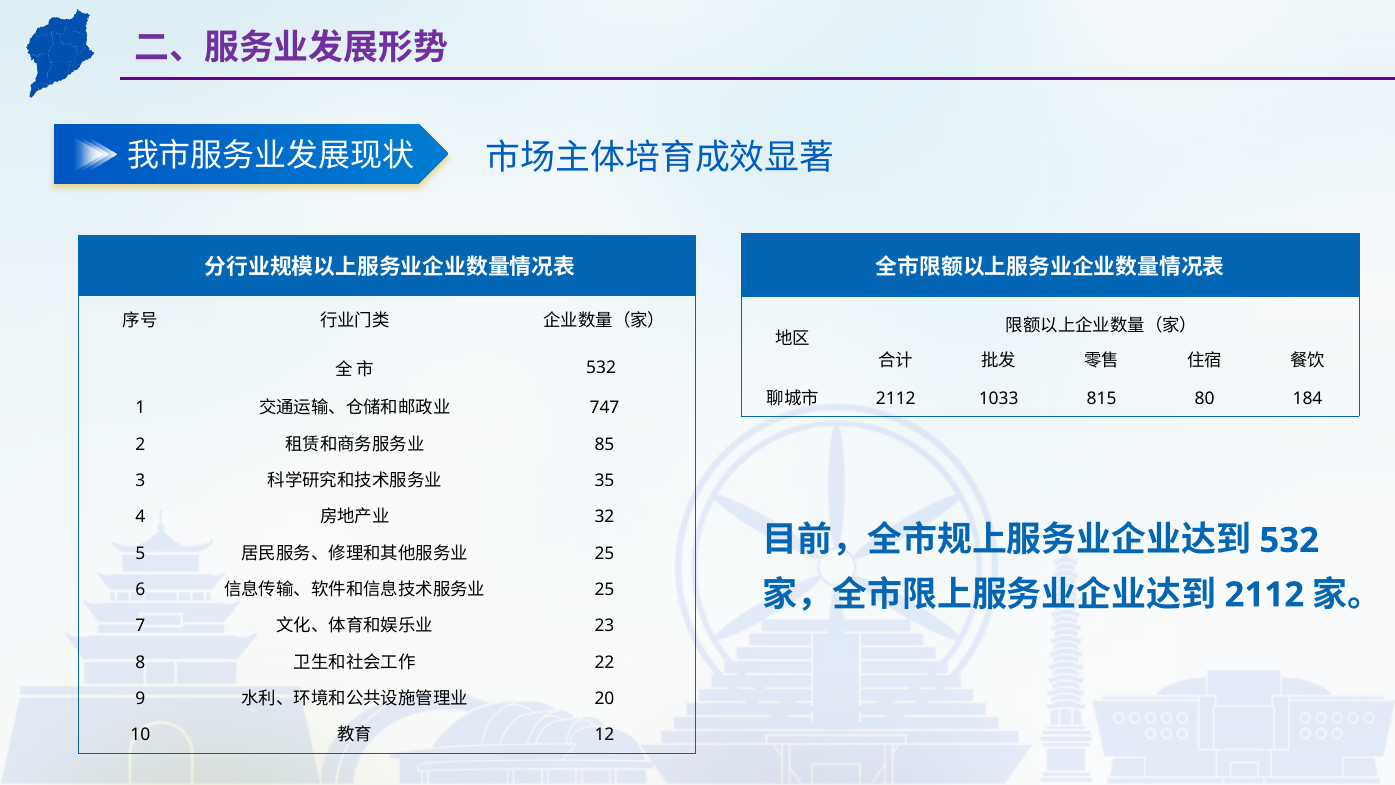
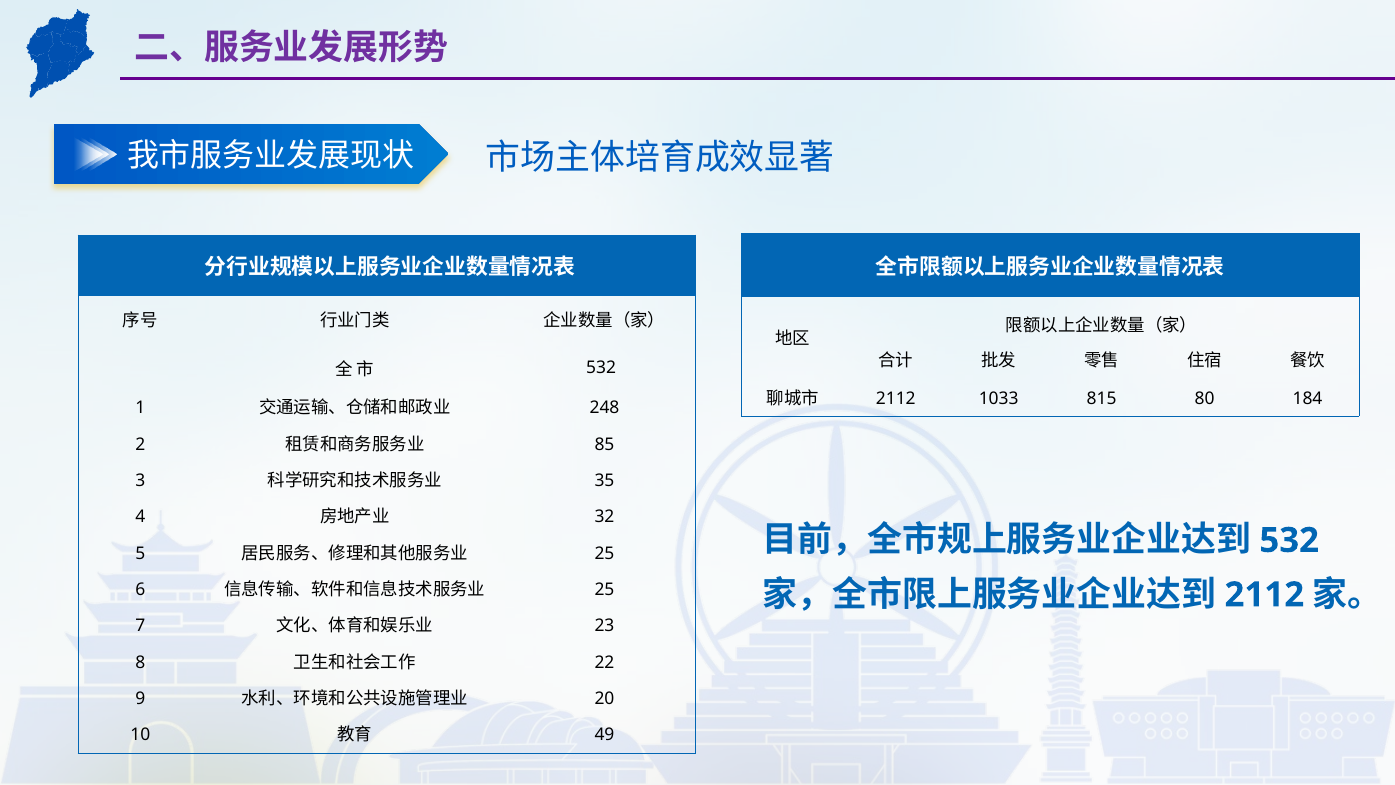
747: 747 -> 248 (604, 408)
12: 12 -> 49 (604, 735)
